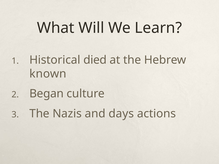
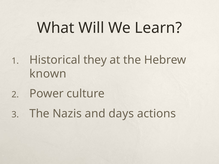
died: died -> they (95, 60)
Began: Began -> Power (47, 94)
